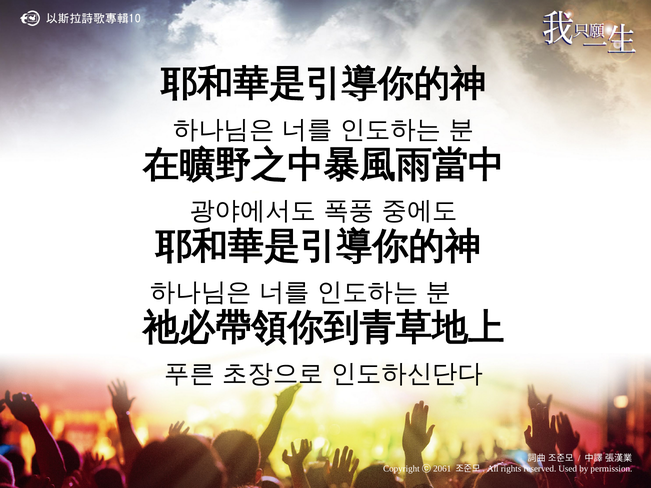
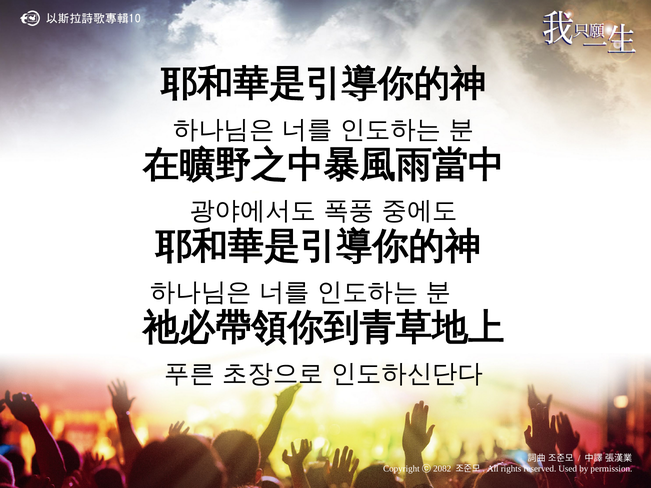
2061: 2061 -> 2082 (442, 469)
